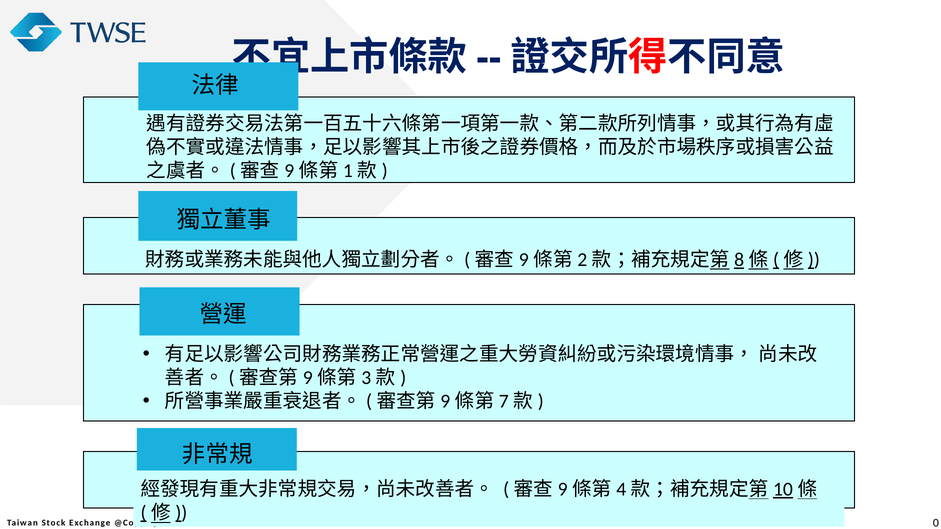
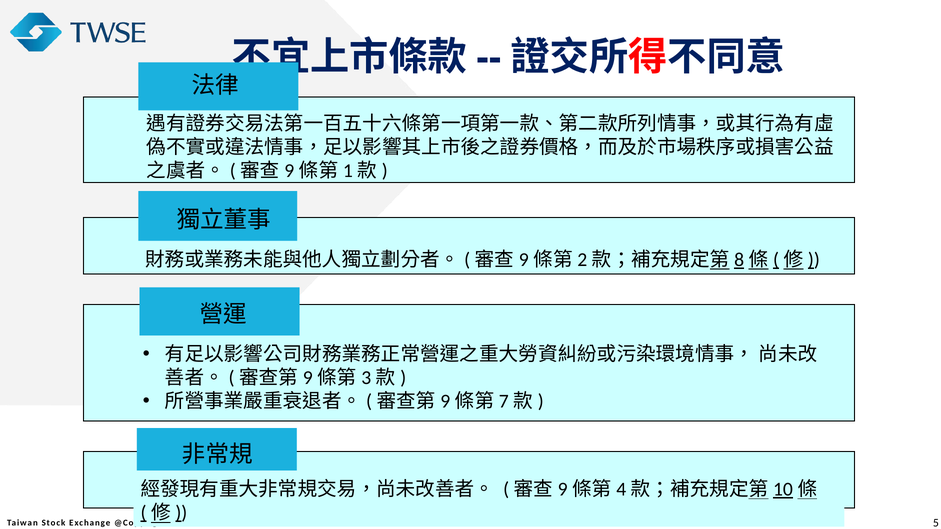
0: 0 -> 5 (936, 523)
